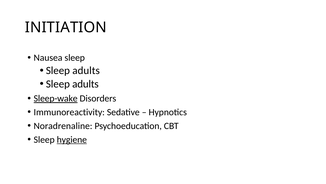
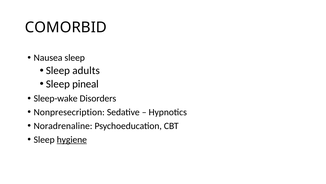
INITIATION: INITIATION -> COMORBID (66, 27)
adults: adults -> pineal (85, 84)
Sleep-wake underline: present -> none (56, 98)
Immunoreactivity: Immunoreactivity -> Nonpresecription (69, 112)
